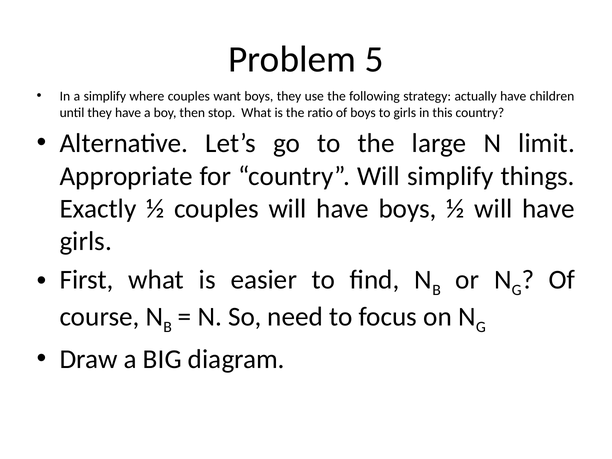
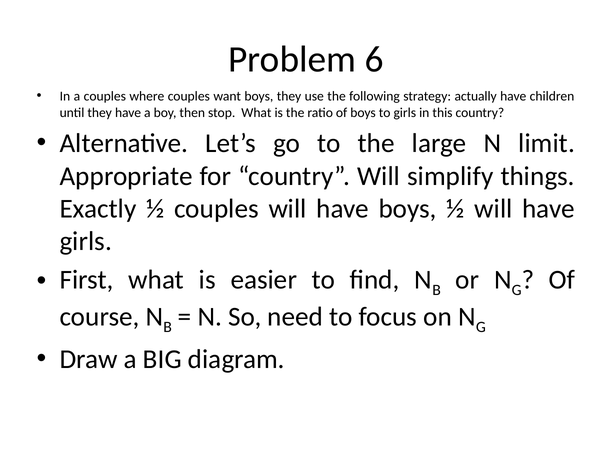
5: 5 -> 6 (374, 59)
a simplify: simplify -> couples (105, 96)
